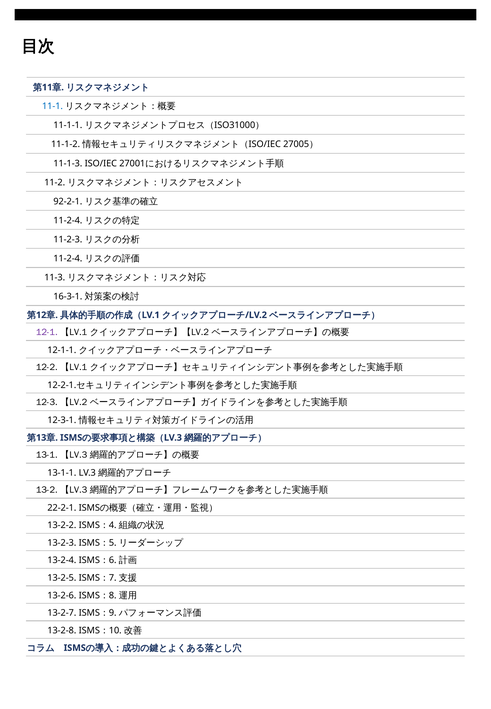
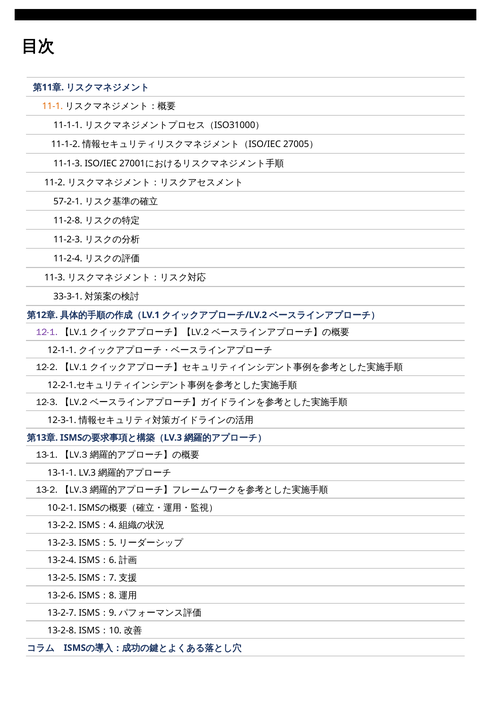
11-1 colour: blue -> orange (52, 106)
92-2-1: 92-2-1 -> 57-2-1 (68, 201)
11-2-4: 11-2-4 -> 11-2-8 (68, 220)
16-3-1: 16-3-1 -> 33-3-1 (68, 297)
22-2-1: 22-2-1 -> 10-2-1 (62, 508)
